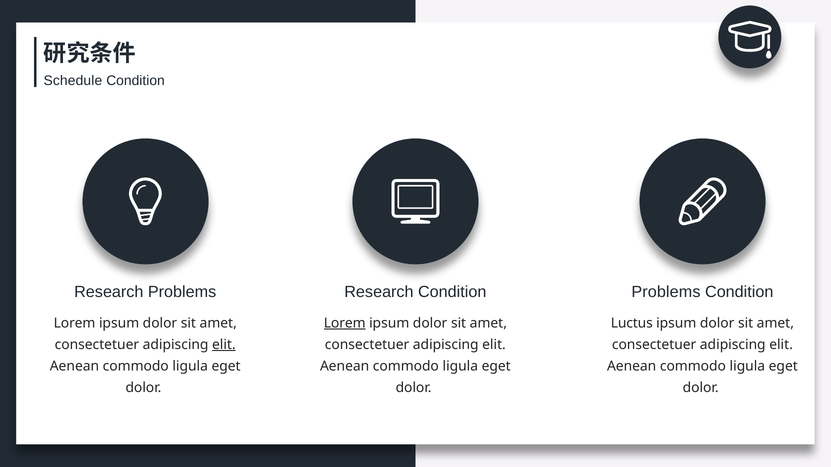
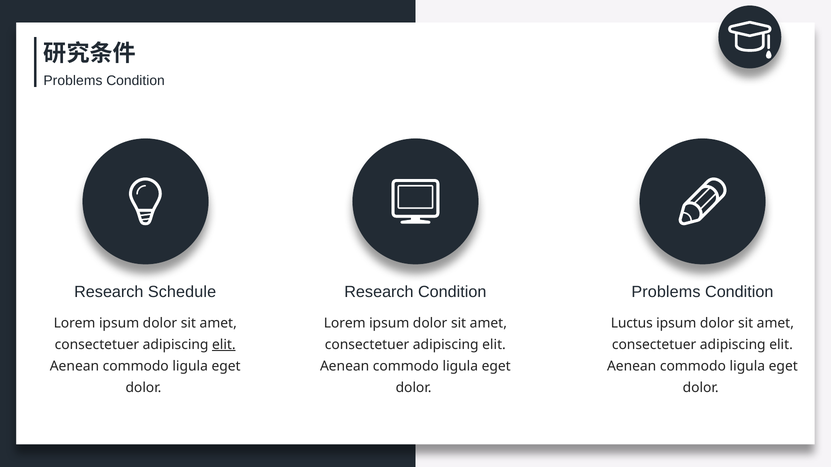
Schedule: Schedule -> Problems (73, 81)
Research Problems: Problems -> Schedule (182, 292)
Lorem underline: present -> none (345, 323)
